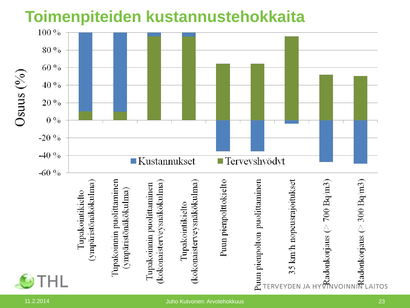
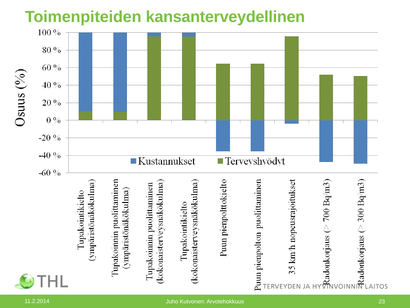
kustannustehokkaita: kustannustehokkaita -> kansanterveydellinen (225, 17)
